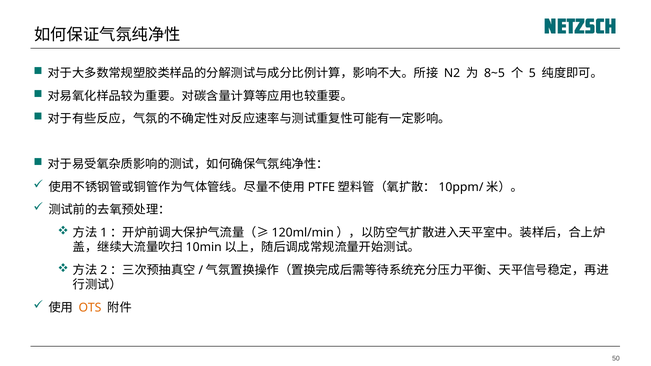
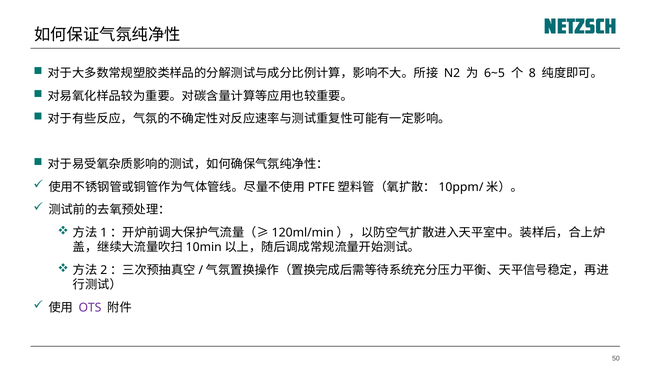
8~5: 8~5 -> 6~5 (494, 73)
5: 5 -> 8 (532, 73)
OTS colour: orange -> purple (90, 308)
